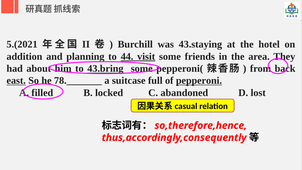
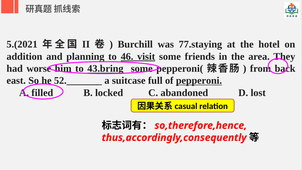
43.staying: 43.staying -> 77.staying (200, 44)
44: 44 -> 46 (127, 56)
about: about -> worse (39, 68)
east underline: present -> none (16, 81)
78._______: 78._______ -> 52._______ (78, 81)
